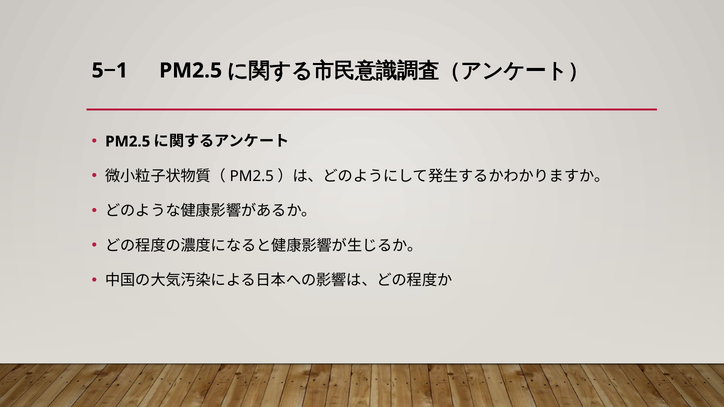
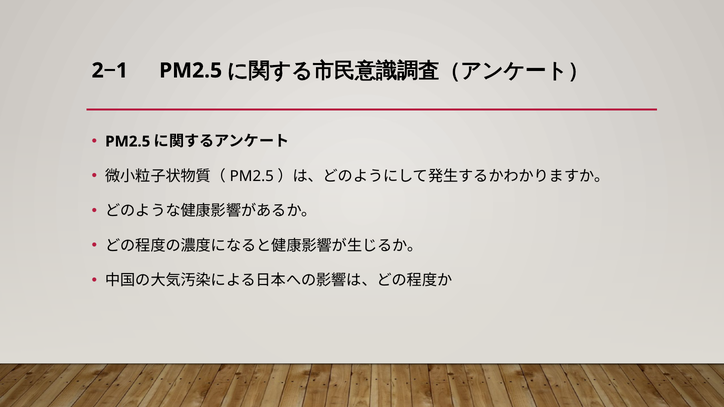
5−1: 5−1 -> 2−1 (110, 71)
